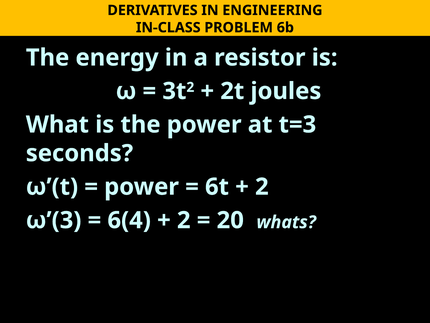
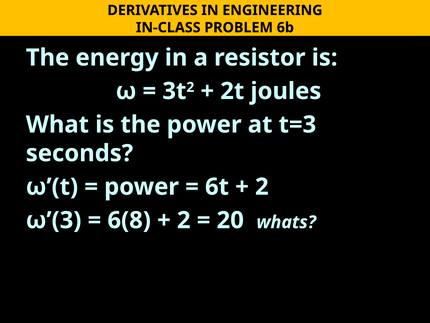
6(4: 6(4 -> 6(8 (129, 220)
